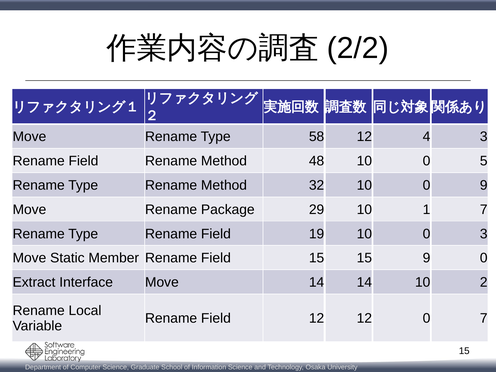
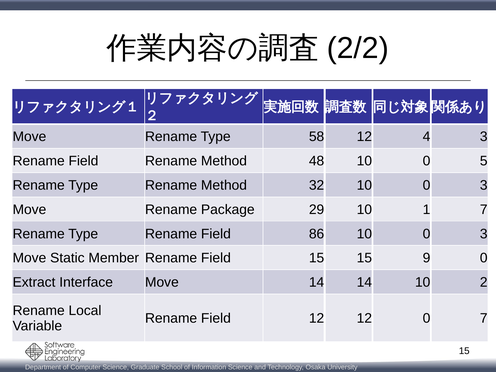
32 10 0 9: 9 -> 3 (484, 185)
19: 19 -> 86 (317, 234)
